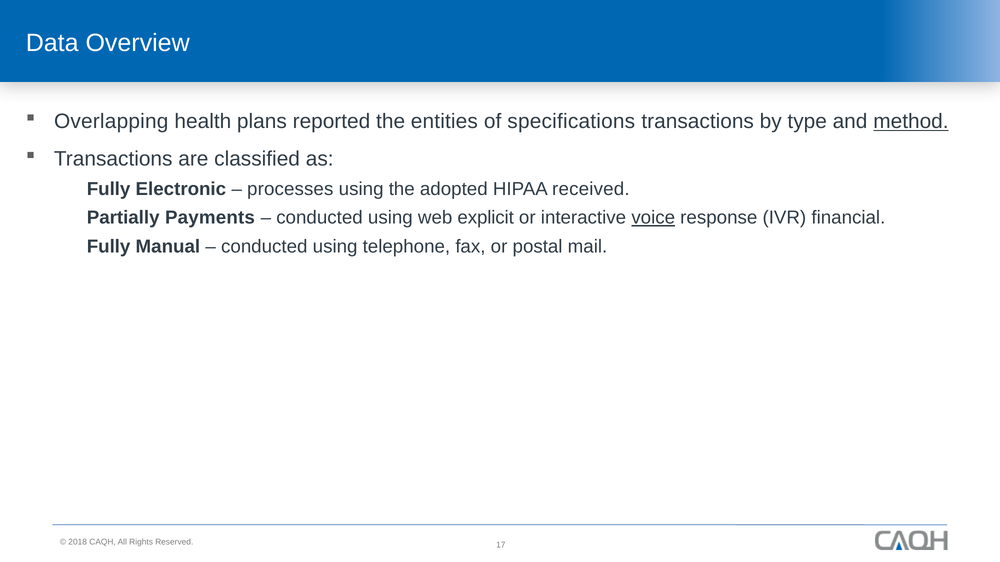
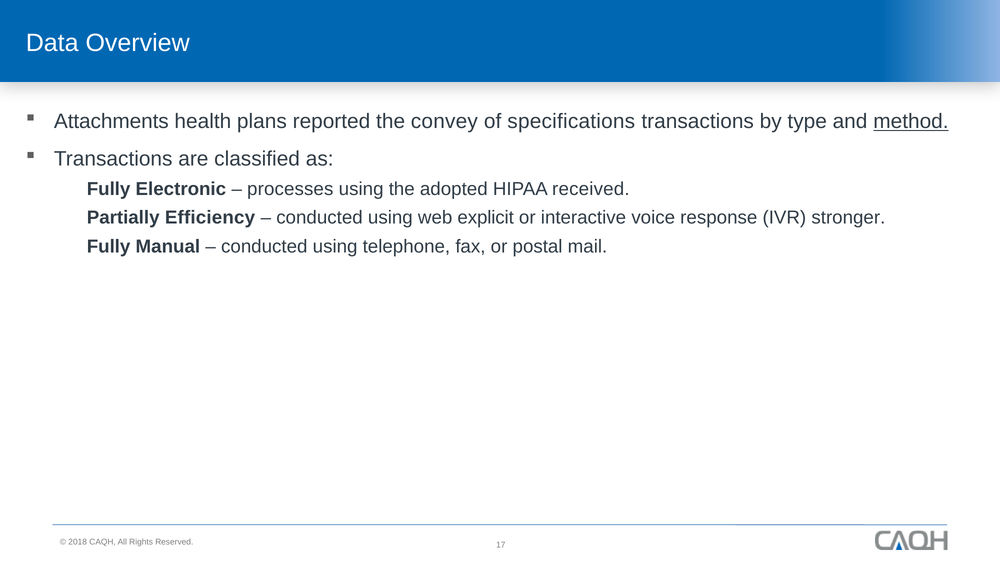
Overlapping: Overlapping -> Attachments (111, 122)
entities: entities -> convey (444, 122)
Payments: Payments -> Efficiency (210, 218)
voice underline: present -> none (653, 218)
financial: financial -> stronger (848, 218)
